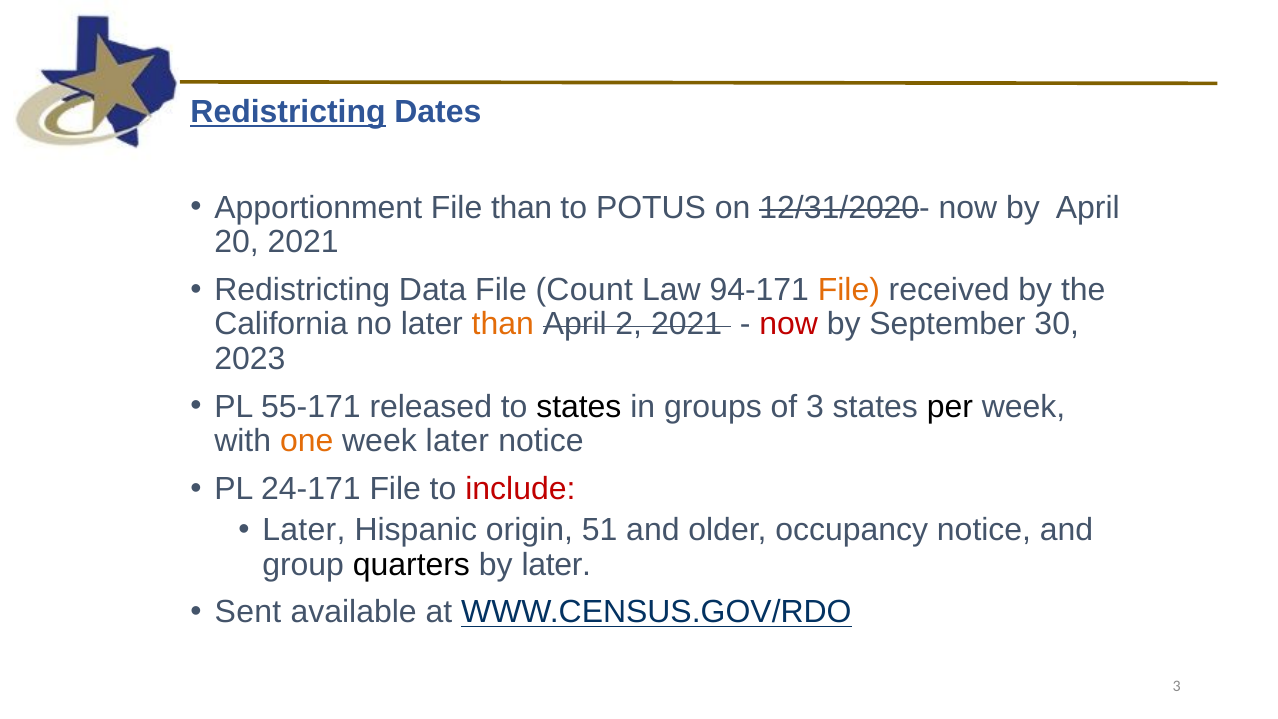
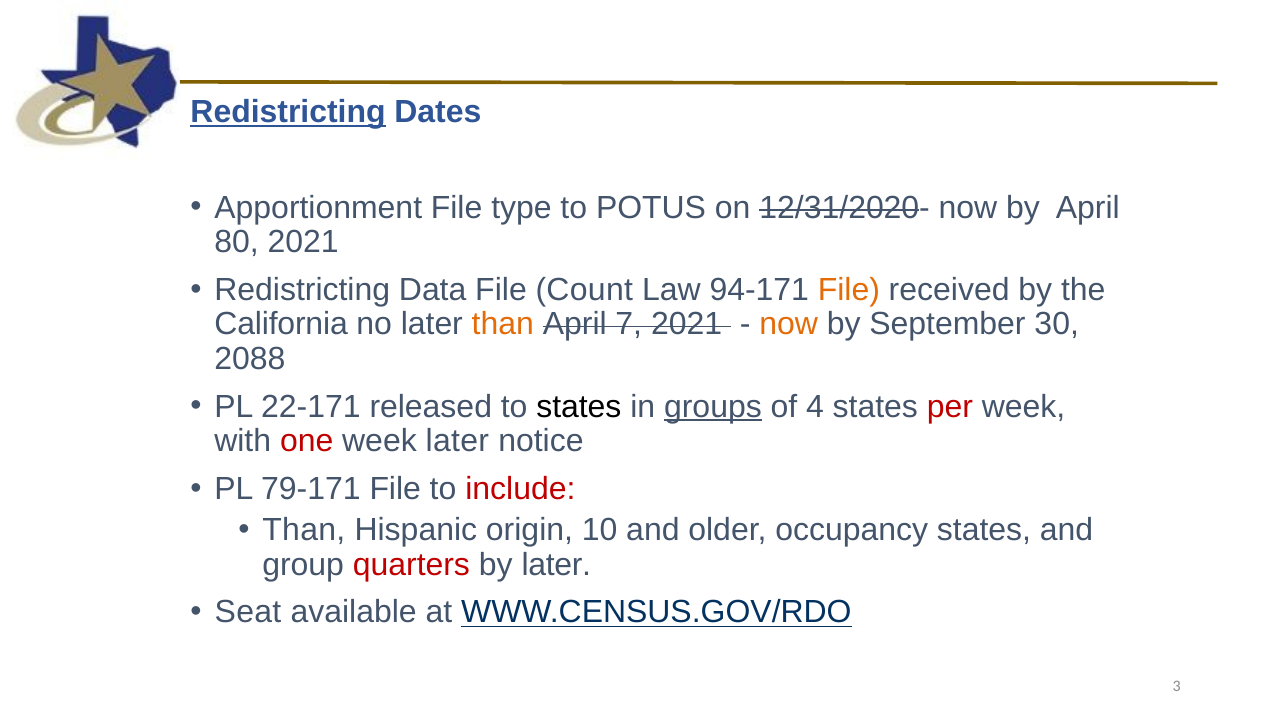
File than: than -> type (521, 207)
20: 20 -> 80 (237, 242)
2: 2 -> 7 (629, 324)
now colour: red -> orange (789, 324)
2023: 2023 -> 2088 (250, 359)
55-171: 55-171 -> 22-171 (311, 407)
groups underline: none -> present (713, 407)
of 3: 3 -> 4 (815, 407)
per colour: black -> red (950, 407)
one colour: orange -> red (307, 441)
24-171: 24-171 -> 79-171 (311, 489)
Later: Later -> Than (304, 530)
51: 51 -> 10 (600, 530)
occupancy notice: notice -> states (984, 530)
quarters colour: black -> red (411, 565)
Sent: Sent -> Seat (248, 612)
